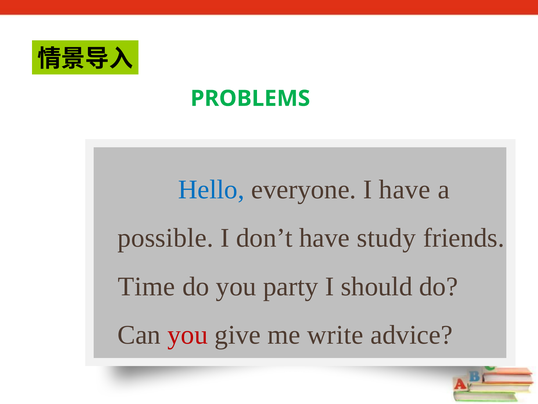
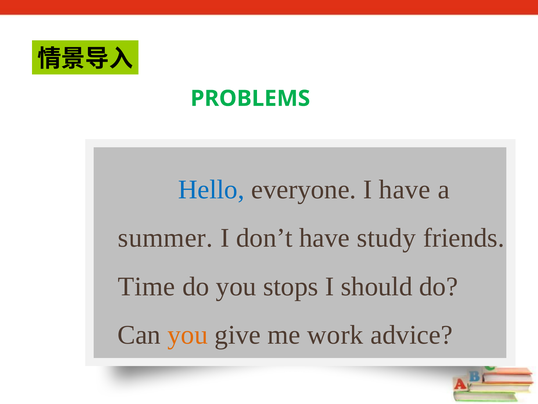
possible: possible -> summer (165, 238)
party: party -> stops (291, 286)
you colour: red -> orange (188, 335)
write: write -> work (335, 335)
